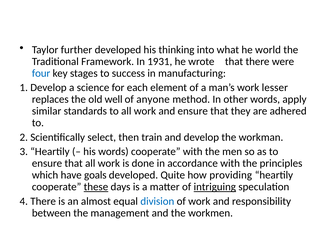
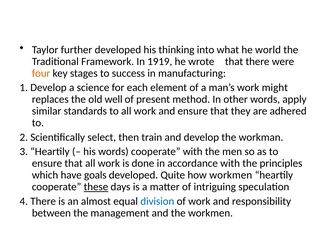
1931: 1931 -> 1919 (160, 62)
four colour: blue -> orange (41, 73)
lesser: lesser -> might (275, 88)
anyone: anyone -> present (153, 99)
how providing: providing -> workmen (231, 175)
intriguing underline: present -> none (215, 187)
